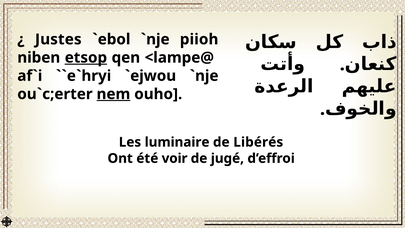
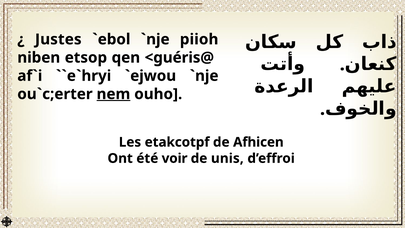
etsop underline: present -> none (86, 58)
<lampe@: <lampe@ -> <guéris@ (179, 58)
luminaire: luminaire -> etakcotpf (177, 142)
Libérés: Libérés -> Afhicen (258, 142)
jugé: jugé -> unis (227, 158)
